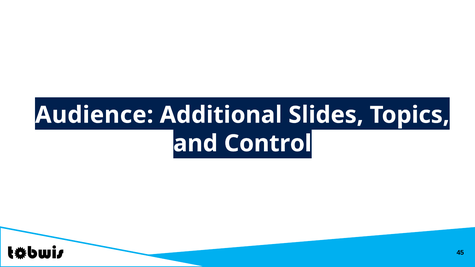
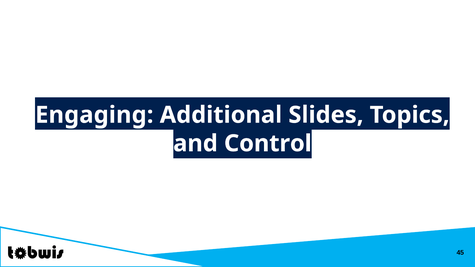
Audience: Audience -> Engaging (94, 115)
